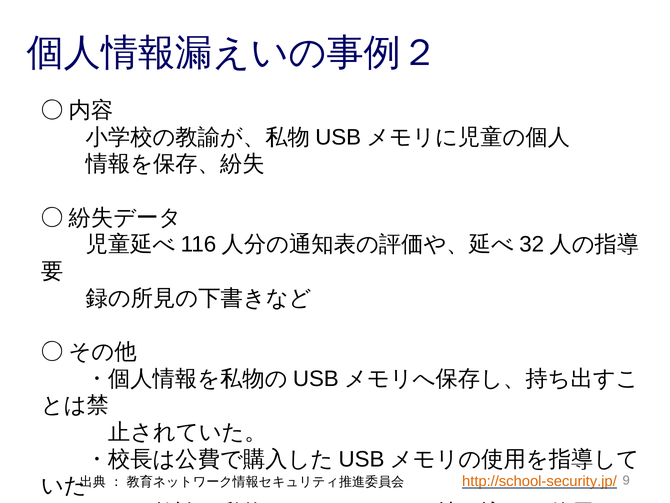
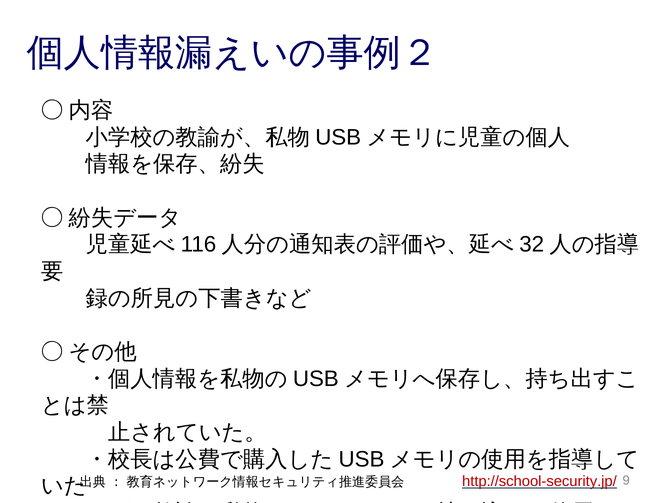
http://school-security.jp/ colour: orange -> red (539, 481)
